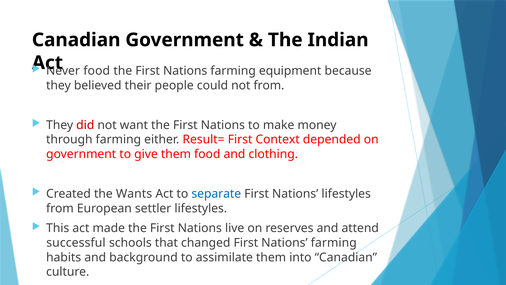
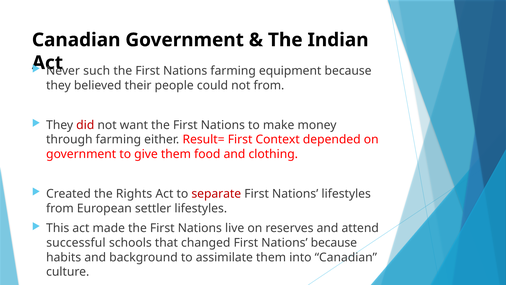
food: food -> such (97, 71)
Wants: Wants -> Rights (134, 194)
separate colour: blue -> red (216, 194)
changed First Nations farming: farming -> because (334, 242)
